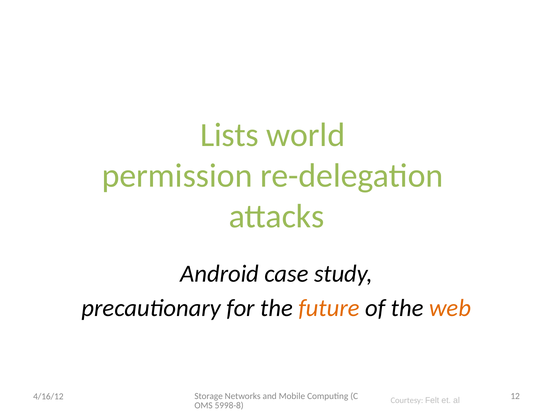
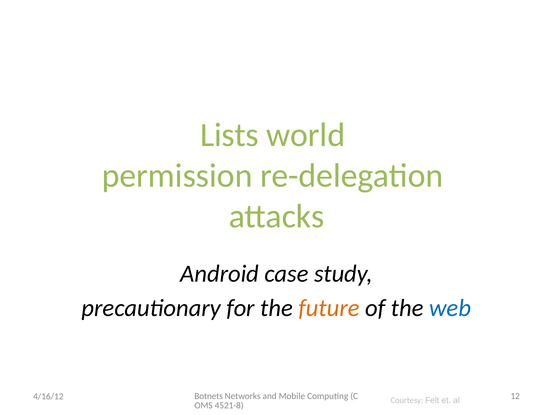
web colour: orange -> blue (450, 308)
Storage: Storage -> Botnets (209, 396)
5998-8: 5998-8 -> 4521-8 (229, 405)
